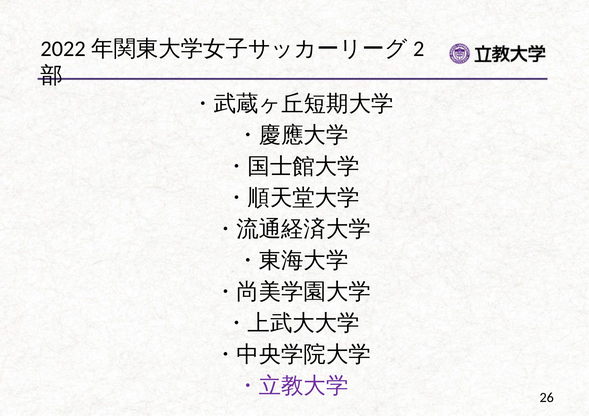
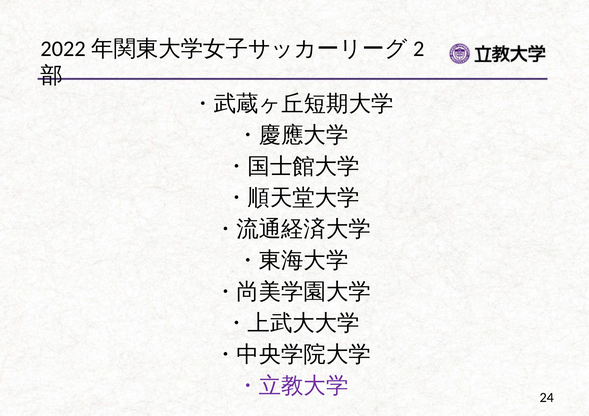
26: 26 -> 24 (547, 398)
